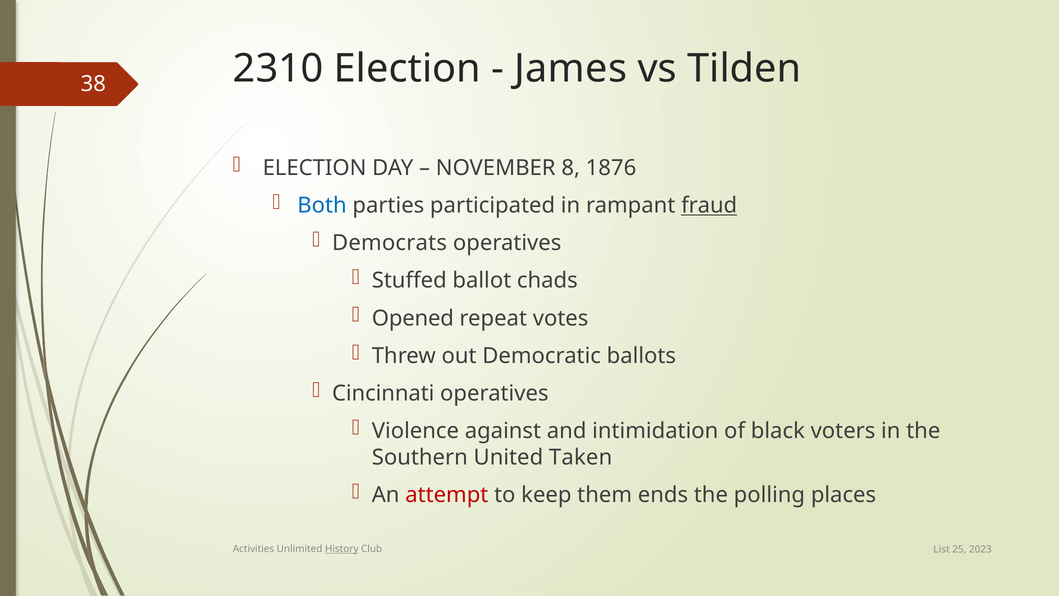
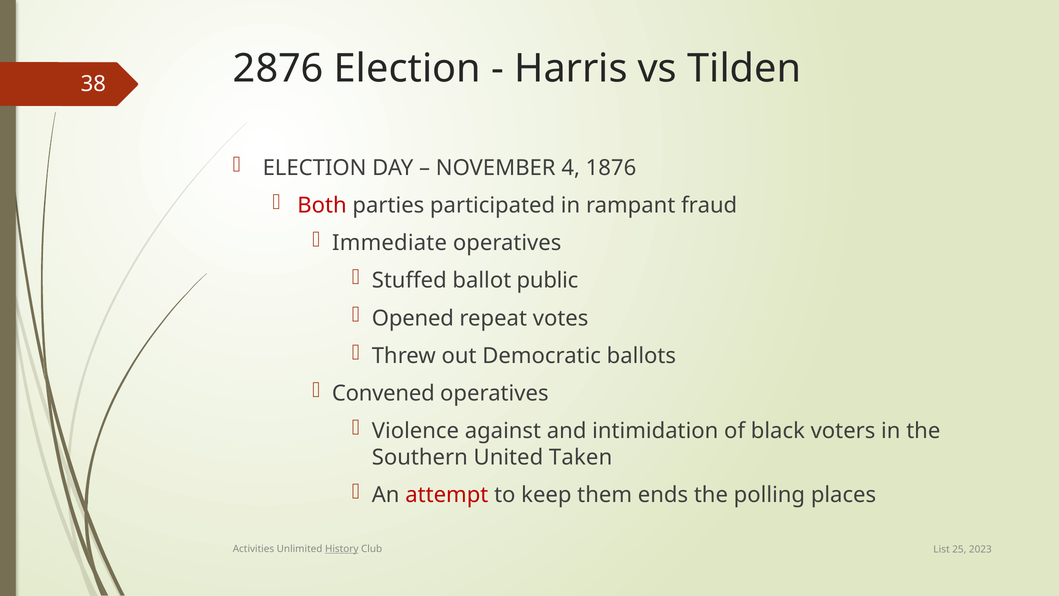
2310: 2310 -> 2876 (278, 68)
James: James -> Harris (571, 68)
8: 8 -> 4 (571, 168)
Both colour: blue -> red (322, 205)
fraud underline: present -> none (709, 205)
Democrats: Democrats -> Immediate (390, 243)
chads: chads -> public (547, 281)
Cincinnati: Cincinnati -> Convened (383, 393)
